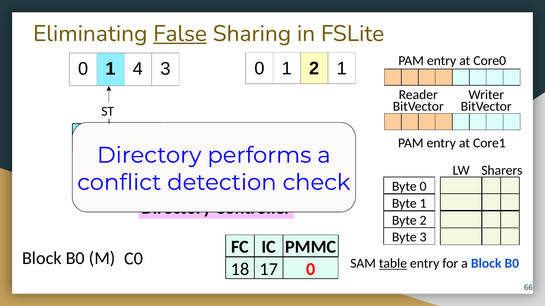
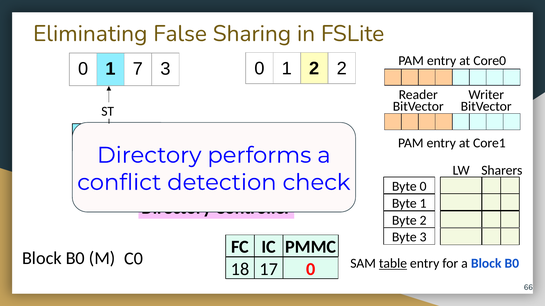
False underline: present -> none (180, 34)
2 1: 1 -> 2 (342, 69)
4: 4 -> 7 (138, 69)
